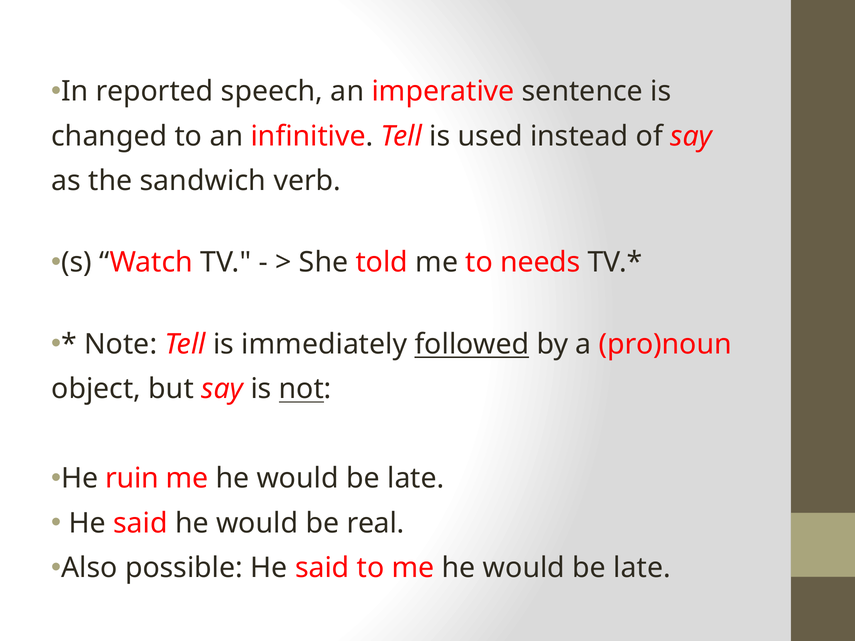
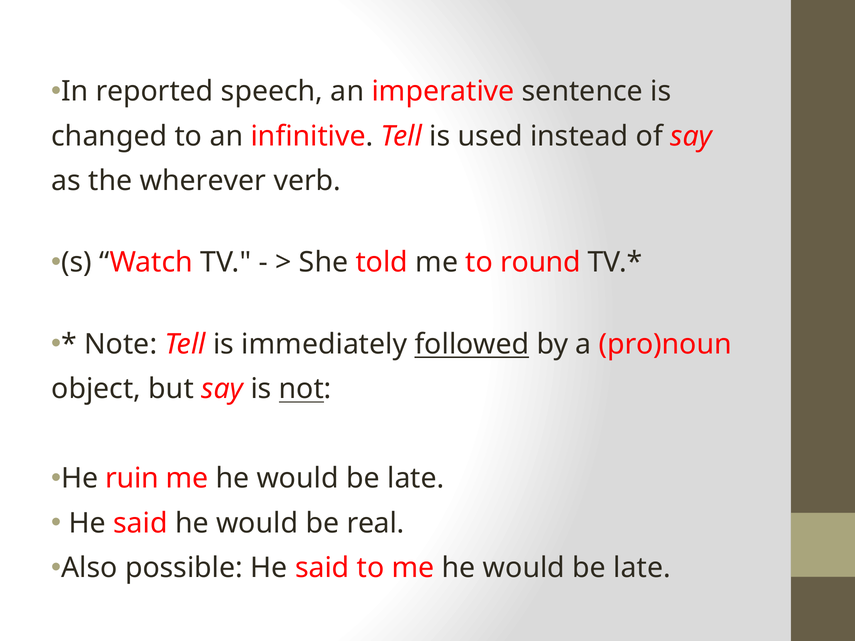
sandwich: sandwich -> wherever (203, 181)
needs: needs -> round (540, 263)
